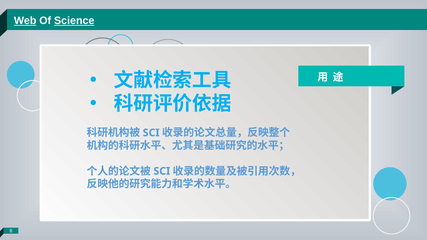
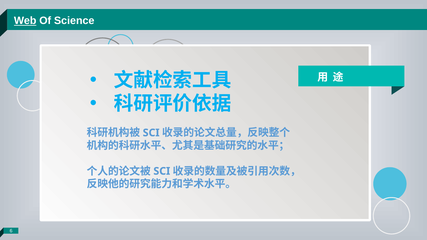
Science underline: present -> none (74, 21)
